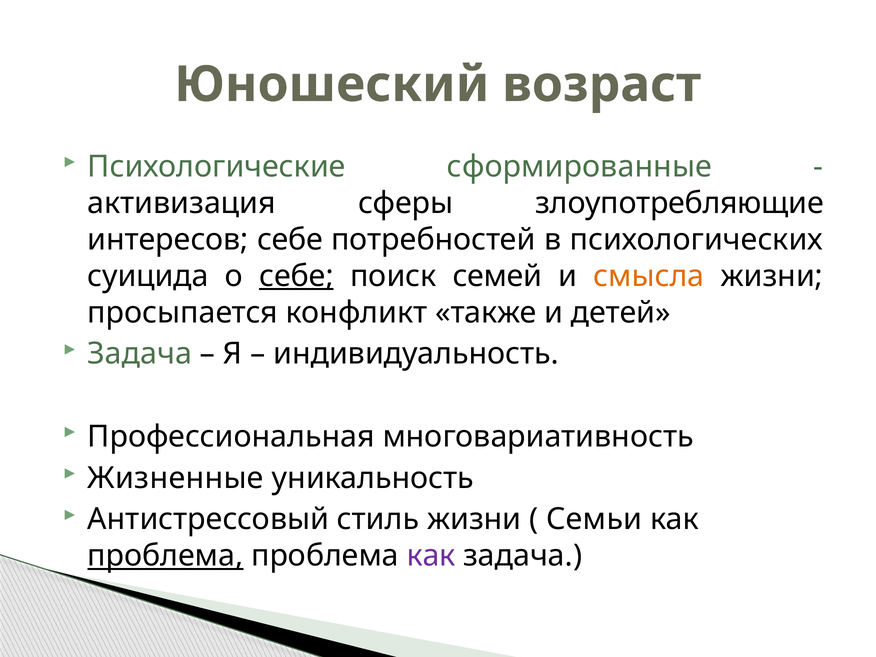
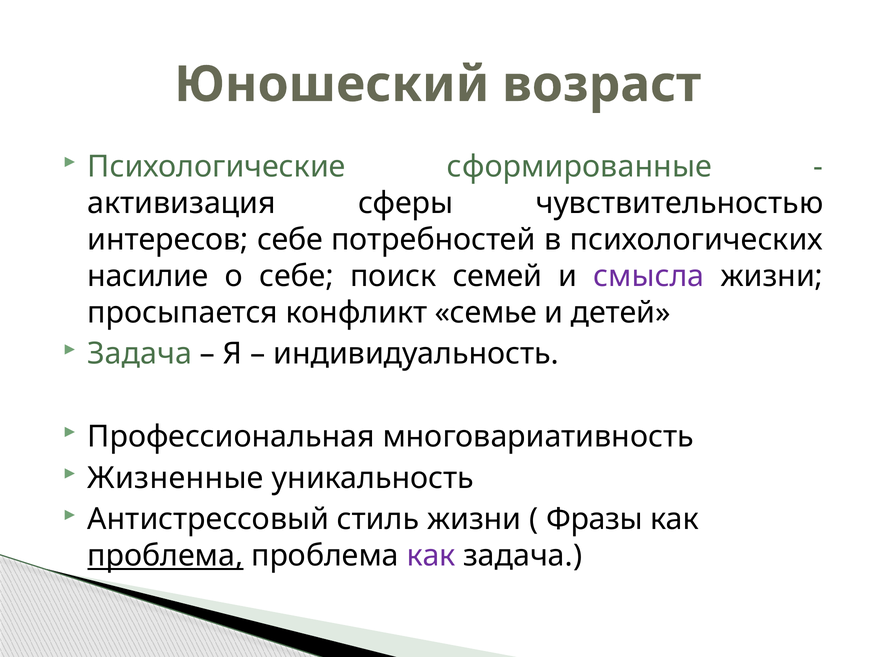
злоупотребляющие: злоупотребляющие -> чувствительностью (679, 203)
суицида: суицида -> насилие (148, 276)
себе underline: present -> none (296, 276)
смысла colour: orange -> purple (649, 276)
также: также -> семье (486, 313)
Семьи: Семьи -> Фразы (595, 519)
